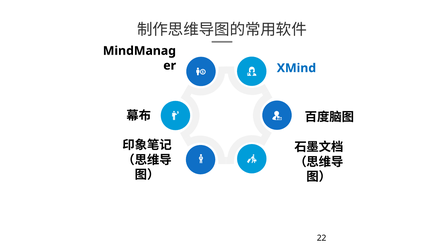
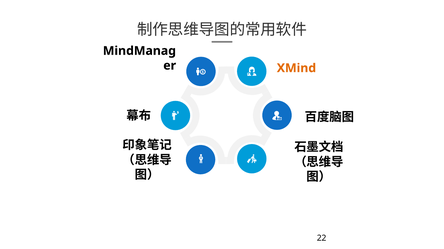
XMind colour: blue -> orange (296, 68)
